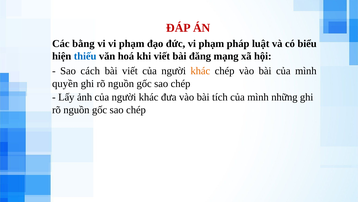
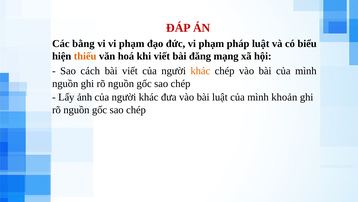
thiếu colour: blue -> orange (85, 56)
quyền: quyền -> nguồn (65, 83)
bài tích: tích -> luật (220, 97)
những: những -> khoản (284, 97)
